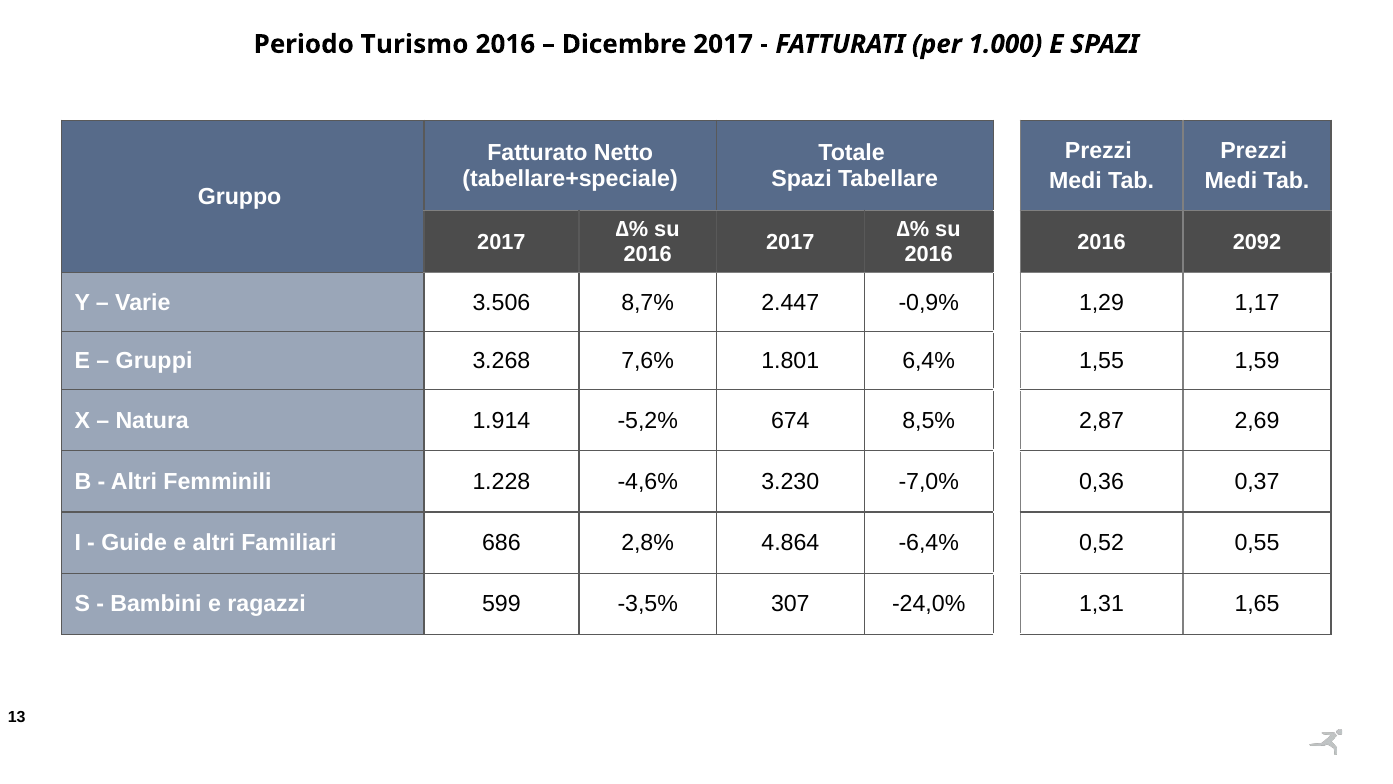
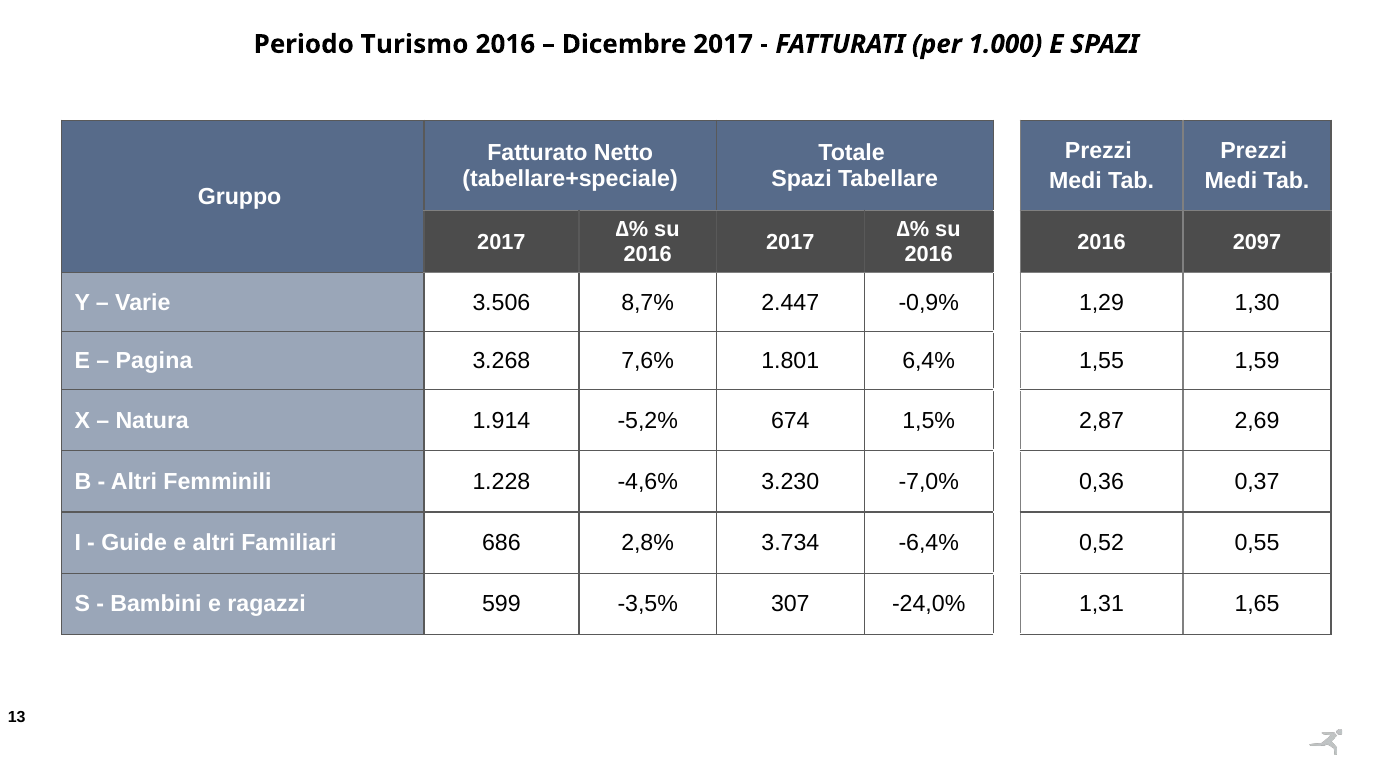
2092: 2092 -> 2097 (1257, 242)
1,17: 1,17 -> 1,30 (1257, 302)
Gruppi: Gruppi -> Pagina (154, 361)
8,5%: 8,5% -> 1,5% (929, 420)
4.864: 4.864 -> 3.734 (790, 543)
